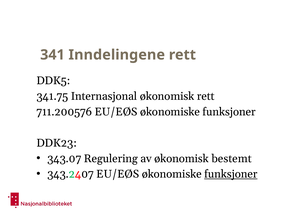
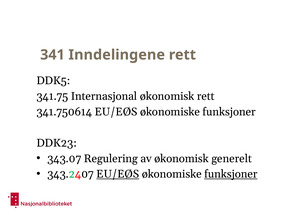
711.200576: 711.200576 -> 341.750614 (64, 112)
bestemt: bestemt -> generelt (232, 159)
EU/EØS underline: none -> present (118, 174)
